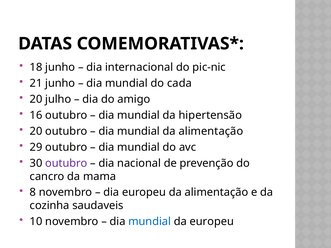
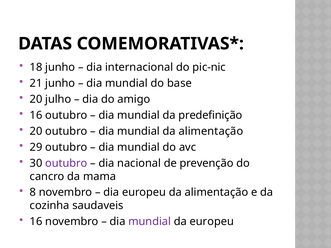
cada: cada -> base (179, 83)
hipertensão: hipertensão -> predefinição (210, 115)
10: 10 -> 16 (36, 222)
mundial colour: blue -> purple (150, 222)
